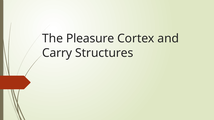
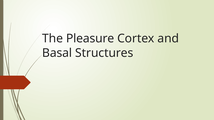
Carry: Carry -> Basal (57, 53)
